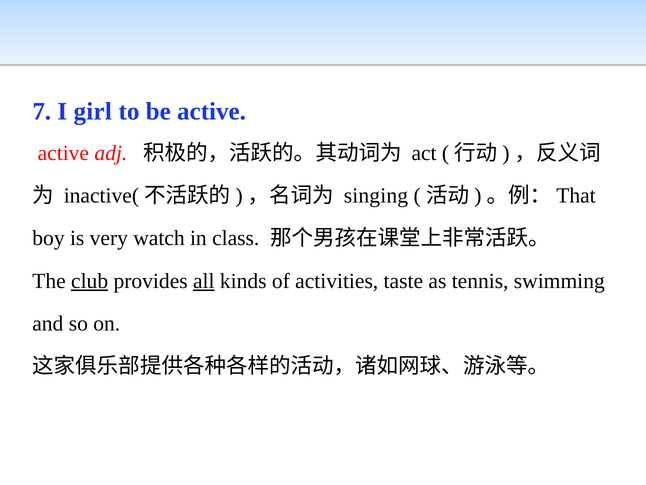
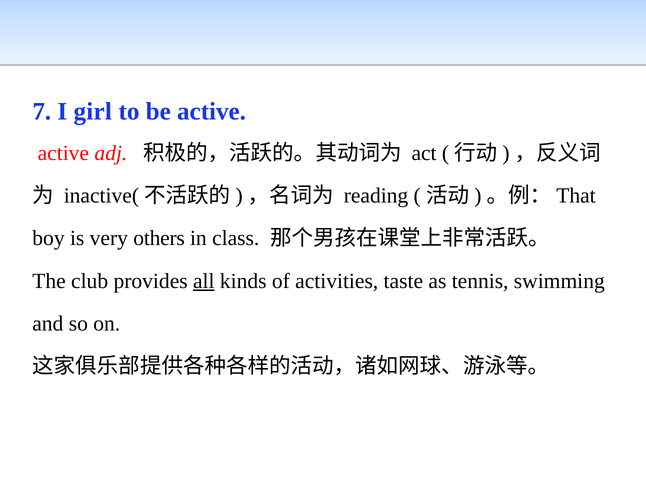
singing: singing -> reading (376, 195)
watch: watch -> others (159, 238)
club underline: present -> none (90, 281)
